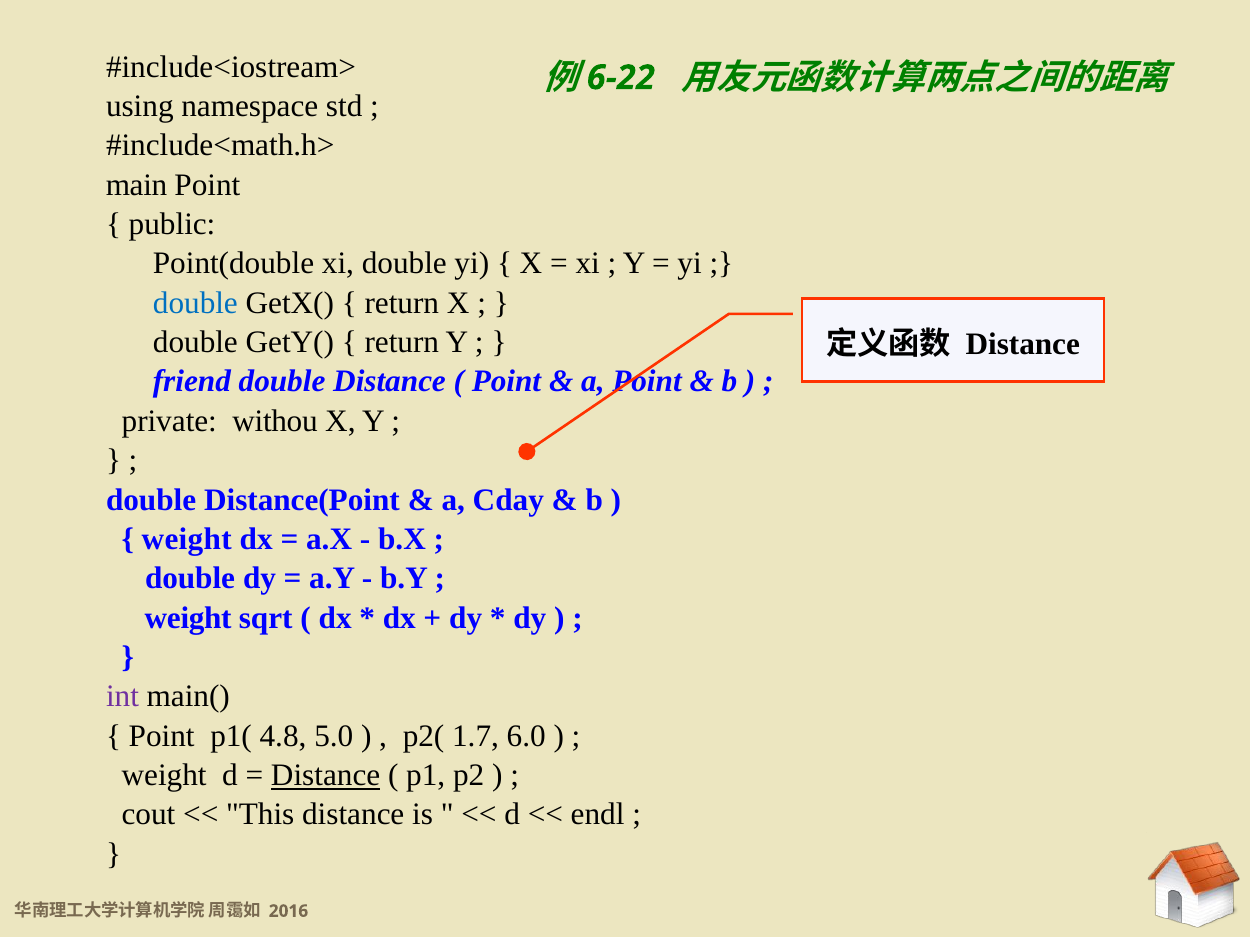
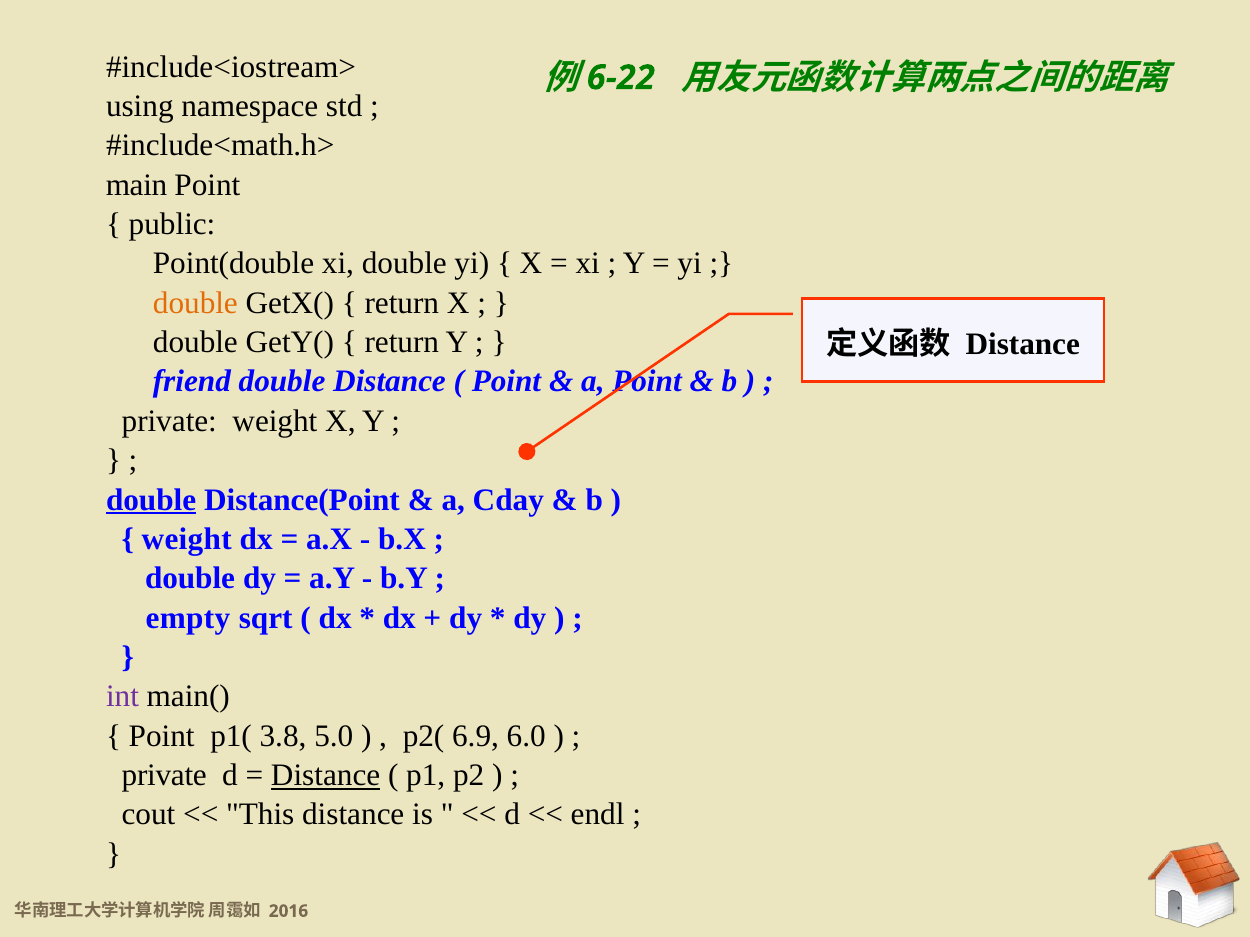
double colour: blue -> orange (195, 303)
private withou: withou -> weight (275, 421)
double underline: none -> present (151, 500)
weight: weight -> empty (188, 618)
4.8: 4.8 -> 3.8 (283, 736)
1.7: 1.7 -> 6.9 (476, 736)
weight: weight -> private (164, 776)
